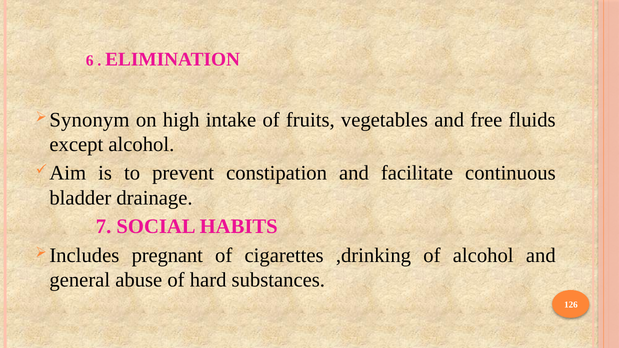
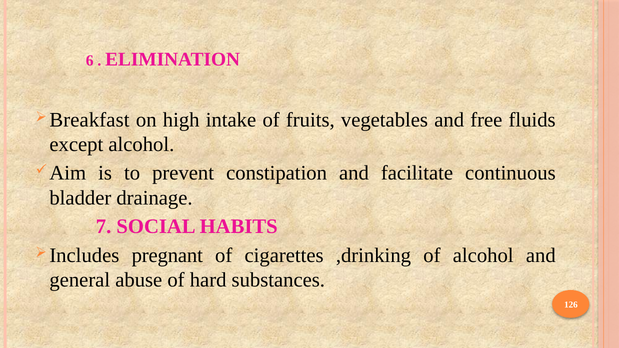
Synonym: Synonym -> Breakfast (89, 120)
